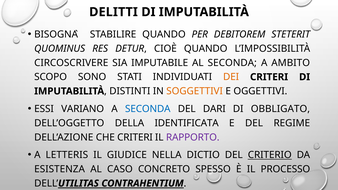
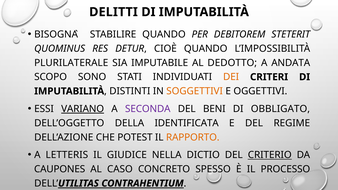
CIRCOSCRIVERE: CIRCOSCRIVERE -> PLURILATERALE (71, 63)
AL SECONDA: SECONDA -> DEDOTTO (232, 63)
AMBITO: AMBITO -> ANDATA (291, 63)
VARIANO underline: none -> present (83, 109)
SECONDA colour: blue -> purple (148, 109)
DARI: DARI -> BENI (214, 109)
CHE CRITERI: CRITERI -> POTEST (135, 137)
RAPPORTO colour: purple -> orange (193, 137)
ESISTENZA: ESISTENZA -> CAUPONES (60, 169)
